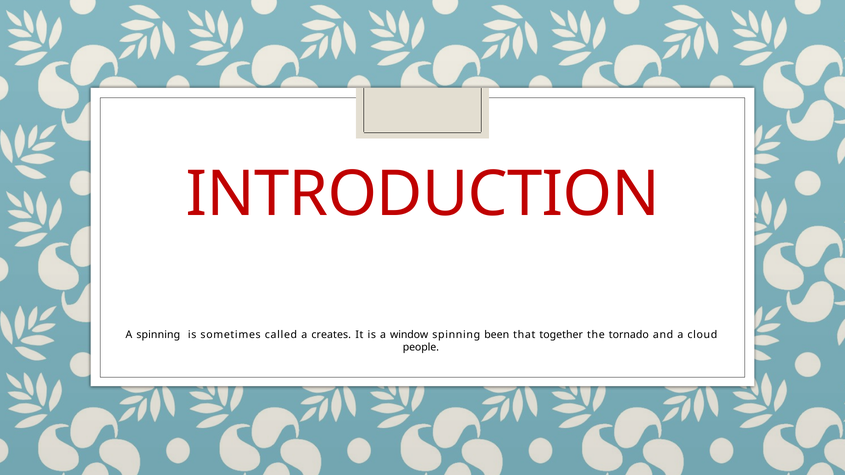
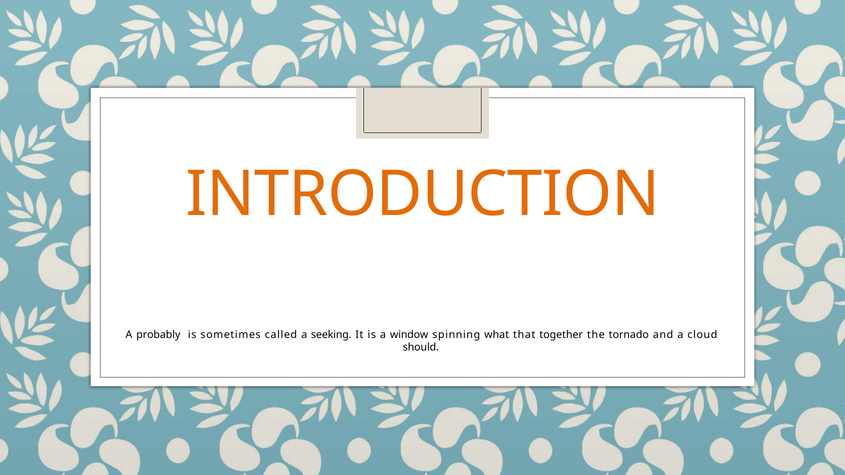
INTRODUCTION colour: red -> orange (423, 195)
A spinning: spinning -> probably (158, 335)
creates: creates -> seeking (331, 335)
been: been -> what (497, 335)
people: people -> should (421, 347)
